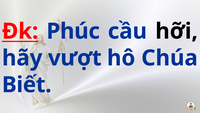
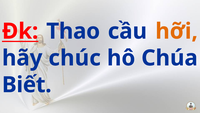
Phúc: Phúc -> Thao (73, 31)
hỡi colour: black -> orange (177, 31)
vượt: vượt -> chúc (75, 58)
